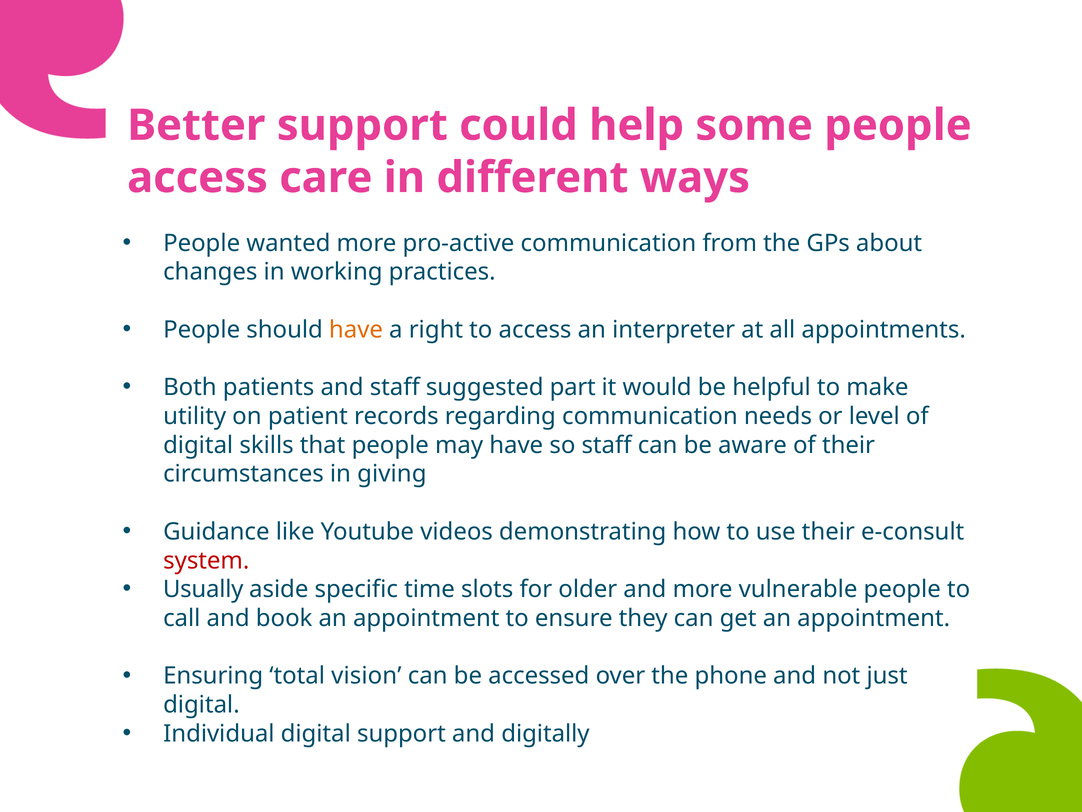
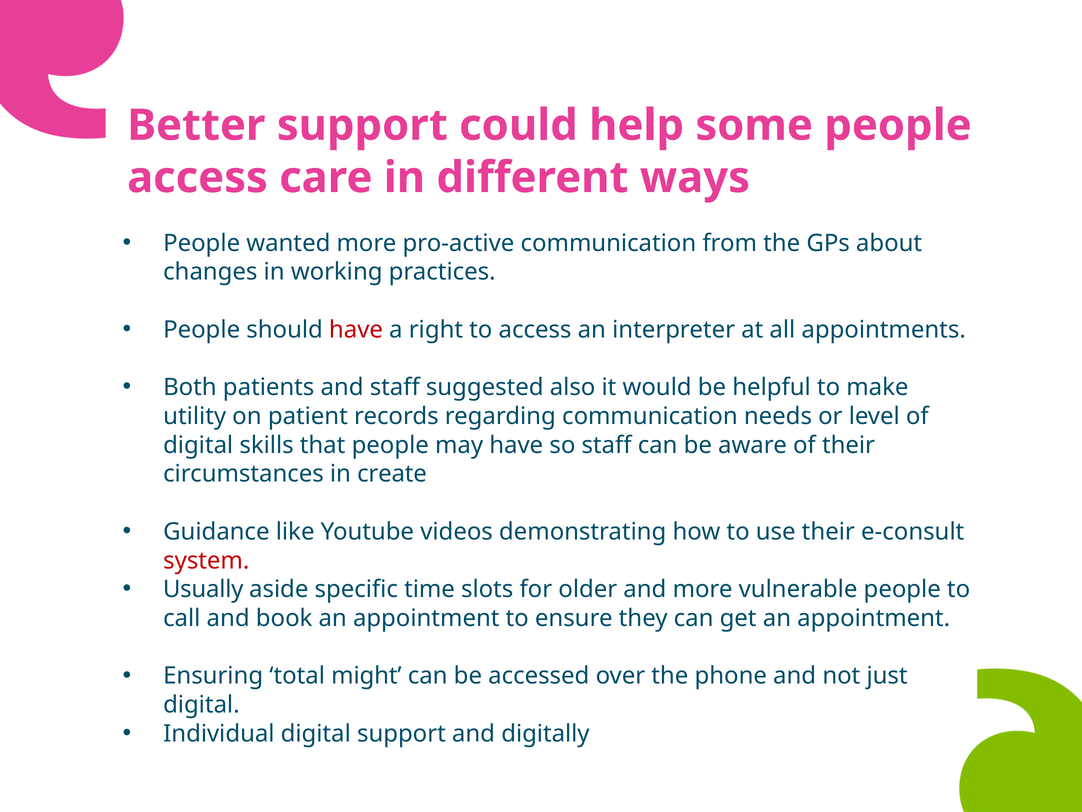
have colour: orange -> red (356, 330)
part: part -> also (573, 387)
giving: giving -> create (392, 474)
vision: vision -> might (366, 676)
